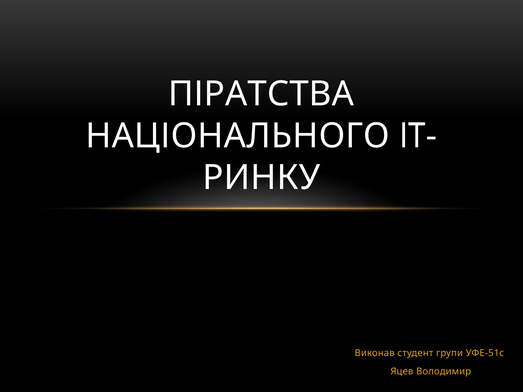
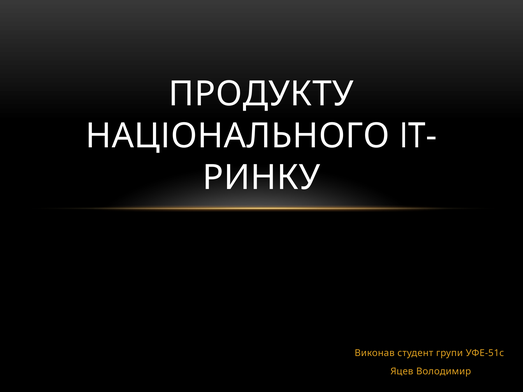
ПІРАТСТВА: ПІРАТСТВА -> ПРОДУКТУ (261, 94)
